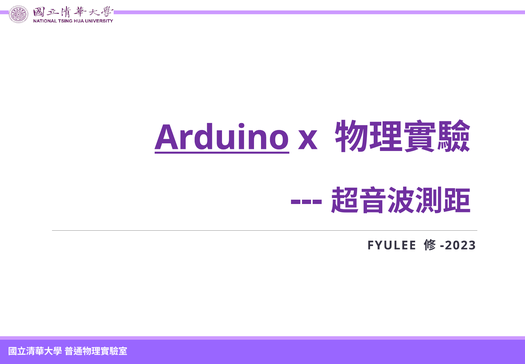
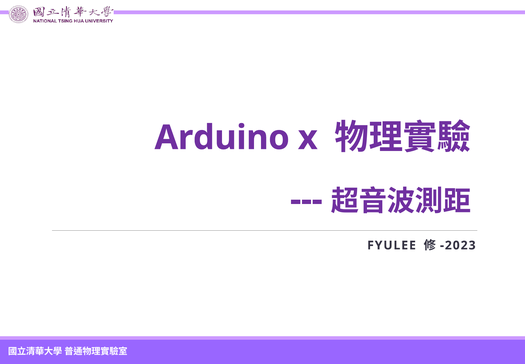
Arduino underline: present -> none (222, 138)
